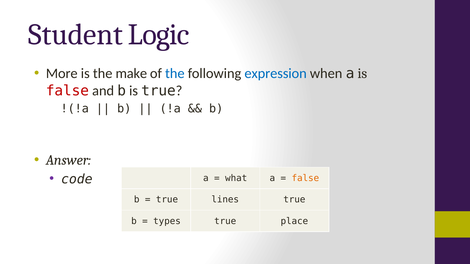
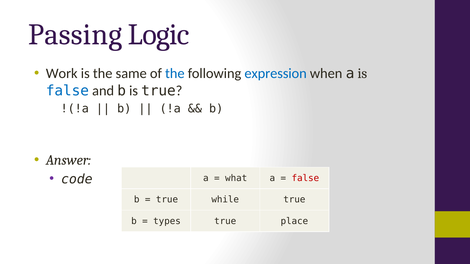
Student: Student -> Passing (75, 35)
More: More -> Work (62, 74)
make: make -> same (131, 74)
false colour: red -> blue (67, 91)
false colour: orange -> red (305, 178)
lines: lines -> while (225, 200)
